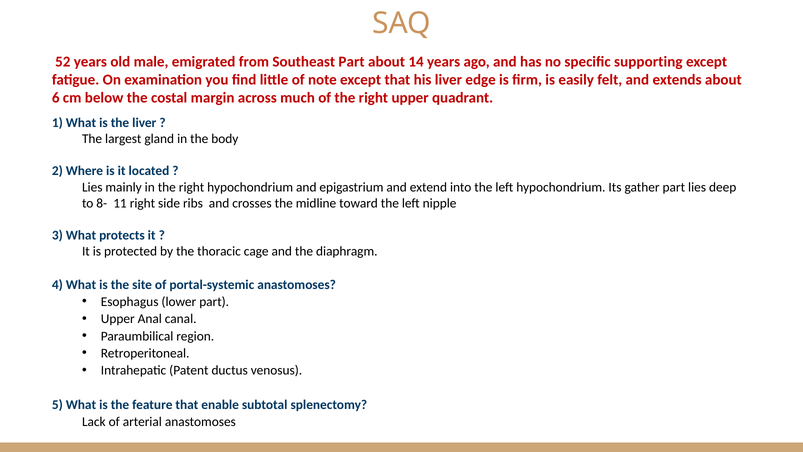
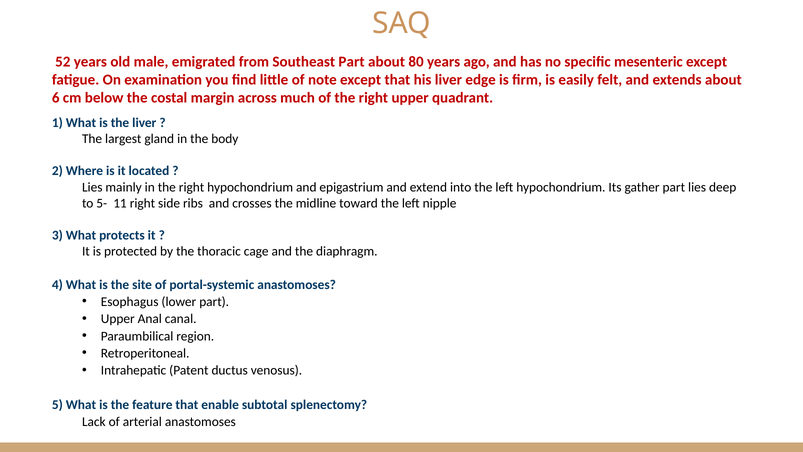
14: 14 -> 80 (416, 62)
supporting: supporting -> mesenteric (648, 62)
8-: 8- -> 5- (102, 203)
